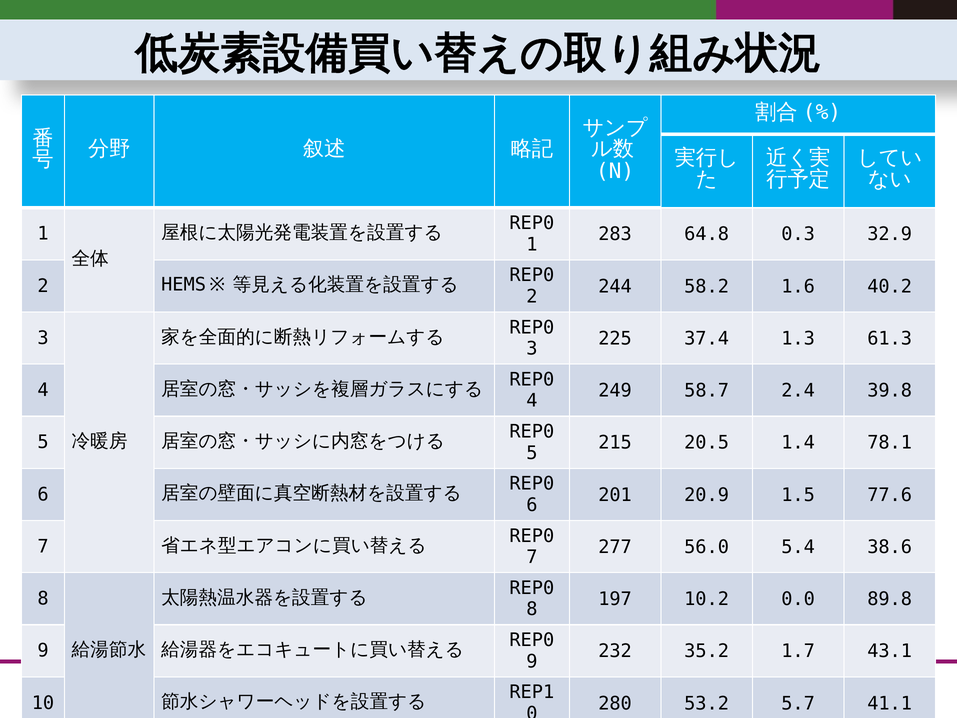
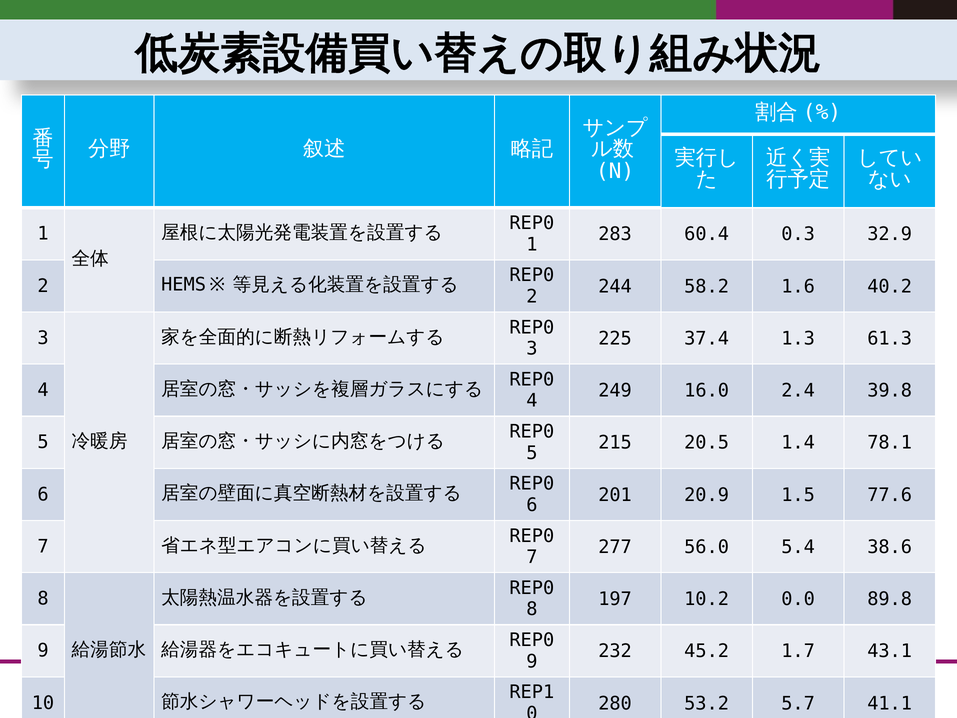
64.8: 64.8 -> 60.4 (707, 234)
58.7: 58.7 -> 16.0 (707, 391)
35.2: 35.2 -> 45.2 (707, 651)
